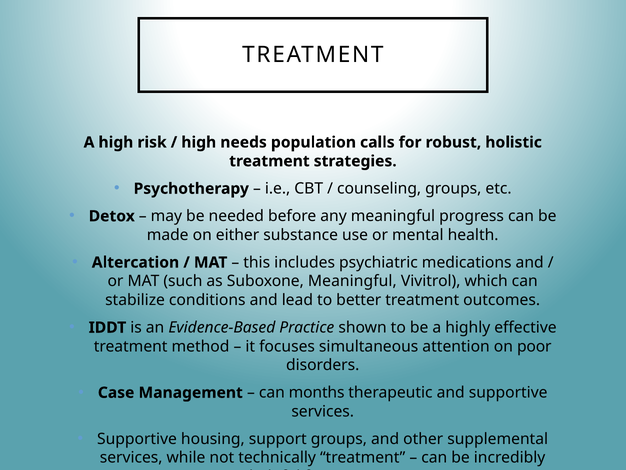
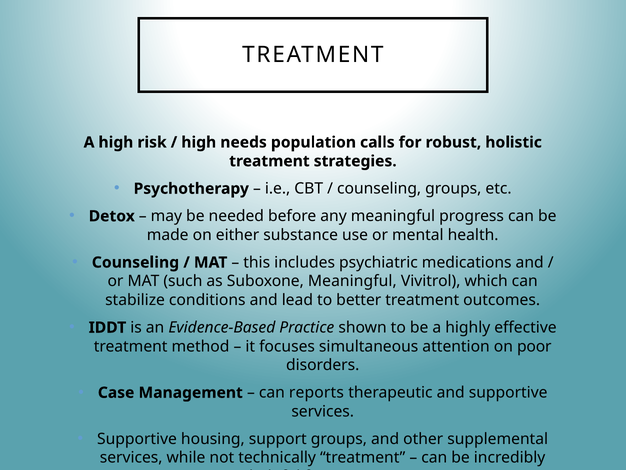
Altercation: Altercation -> Counseling (135, 262)
months: months -> reports (316, 392)
